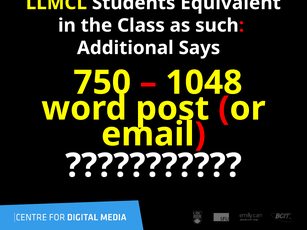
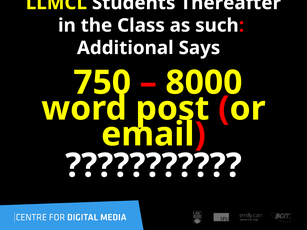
Equivalent: Equivalent -> Thereafter (231, 3)
1048: 1048 -> 8000 (204, 83)
